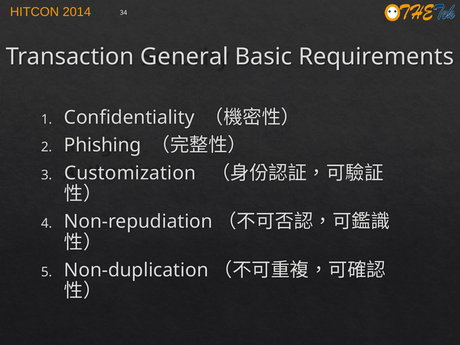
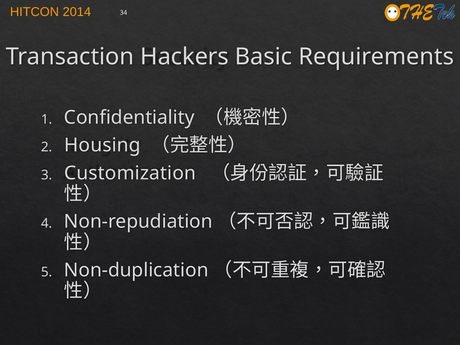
General: General -> Hackers (185, 57)
Phishing: Phishing -> Housing (103, 145)
